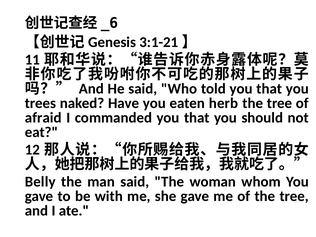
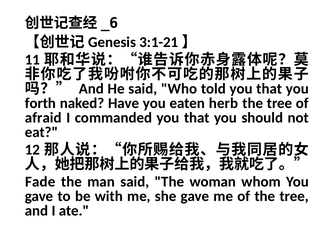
trees: trees -> forth (40, 103)
Belly: Belly -> Fade (40, 182)
